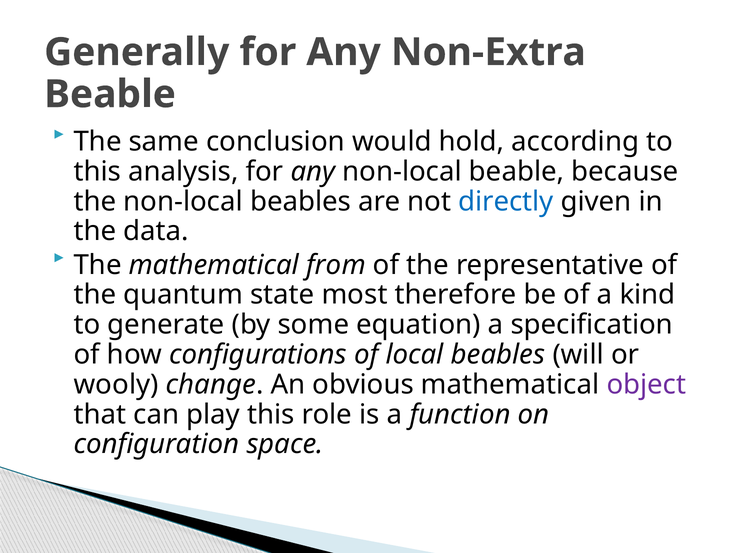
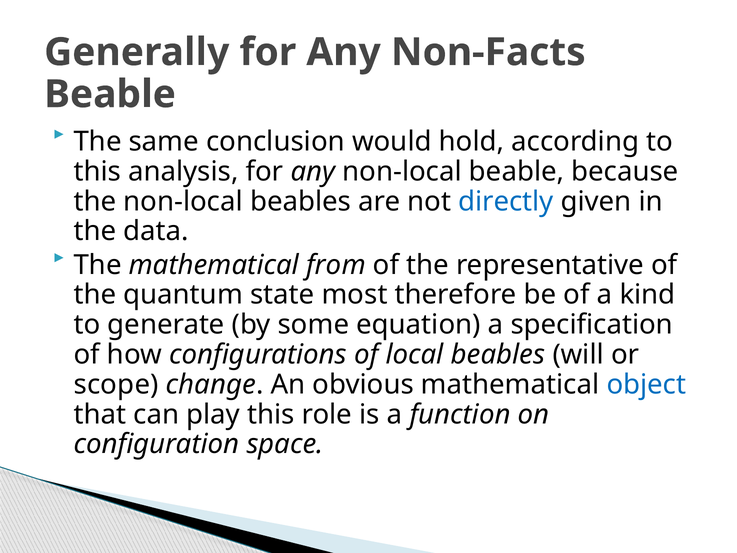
Non-Extra: Non-Extra -> Non-Facts (488, 52)
wooly: wooly -> scope (116, 384)
object colour: purple -> blue (646, 384)
